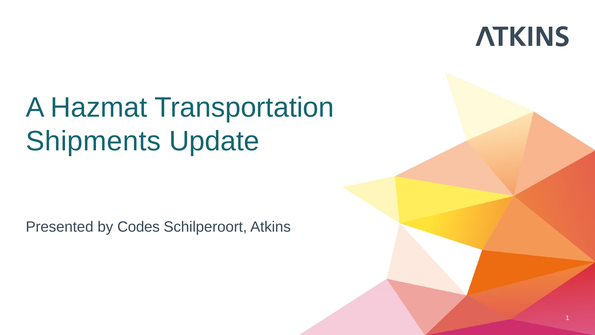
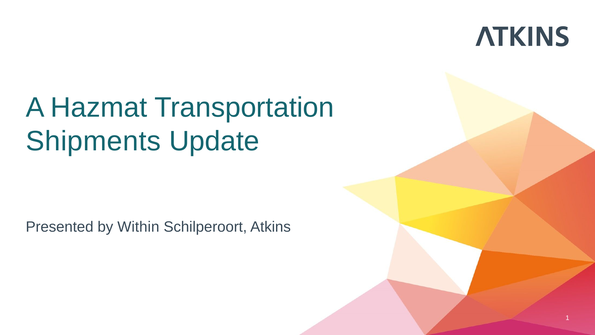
Codes: Codes -> Within (138, 227)
